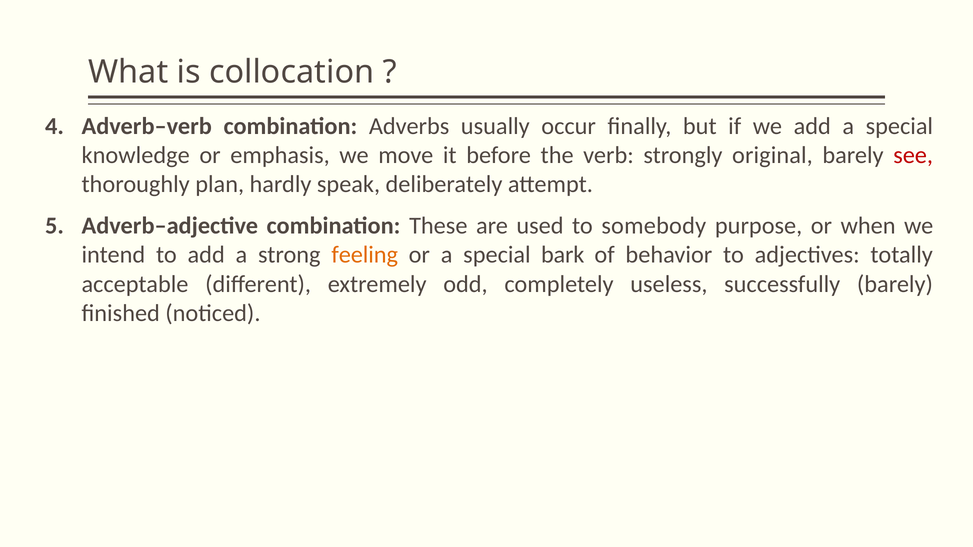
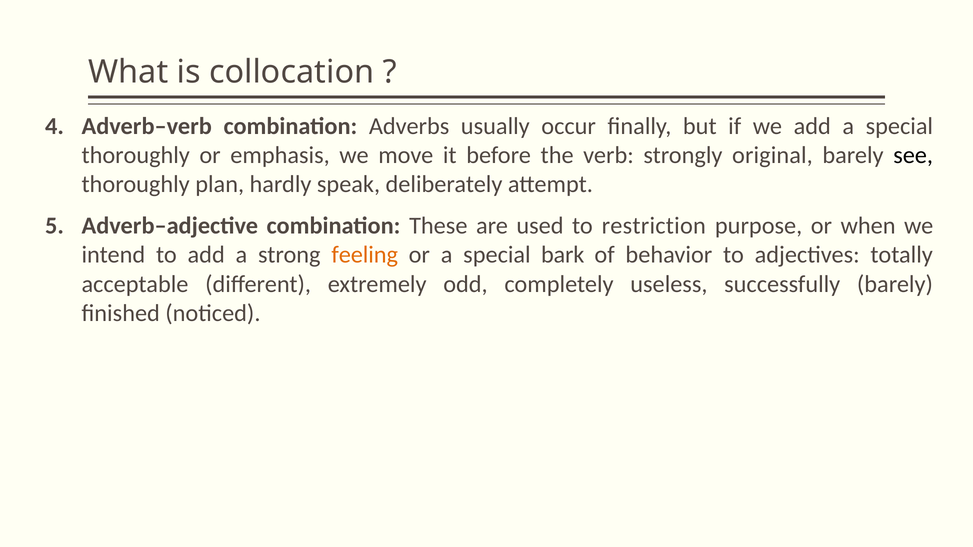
knowledge: knowledge -> thoroughly (136, 155)
see colour: red -> black (913, 155)
somebody: somebody -> restriction (654, 226)
